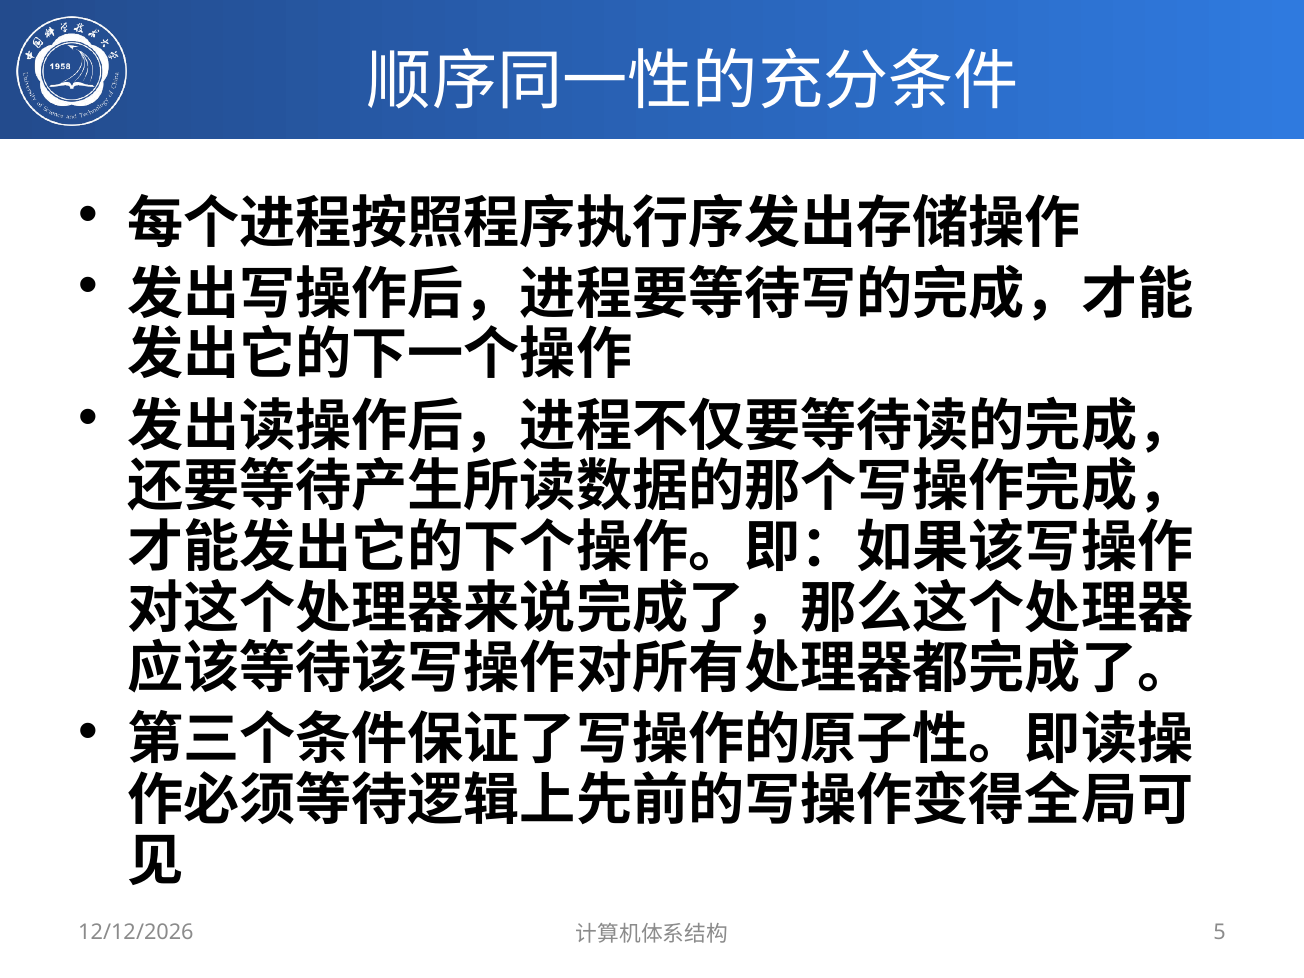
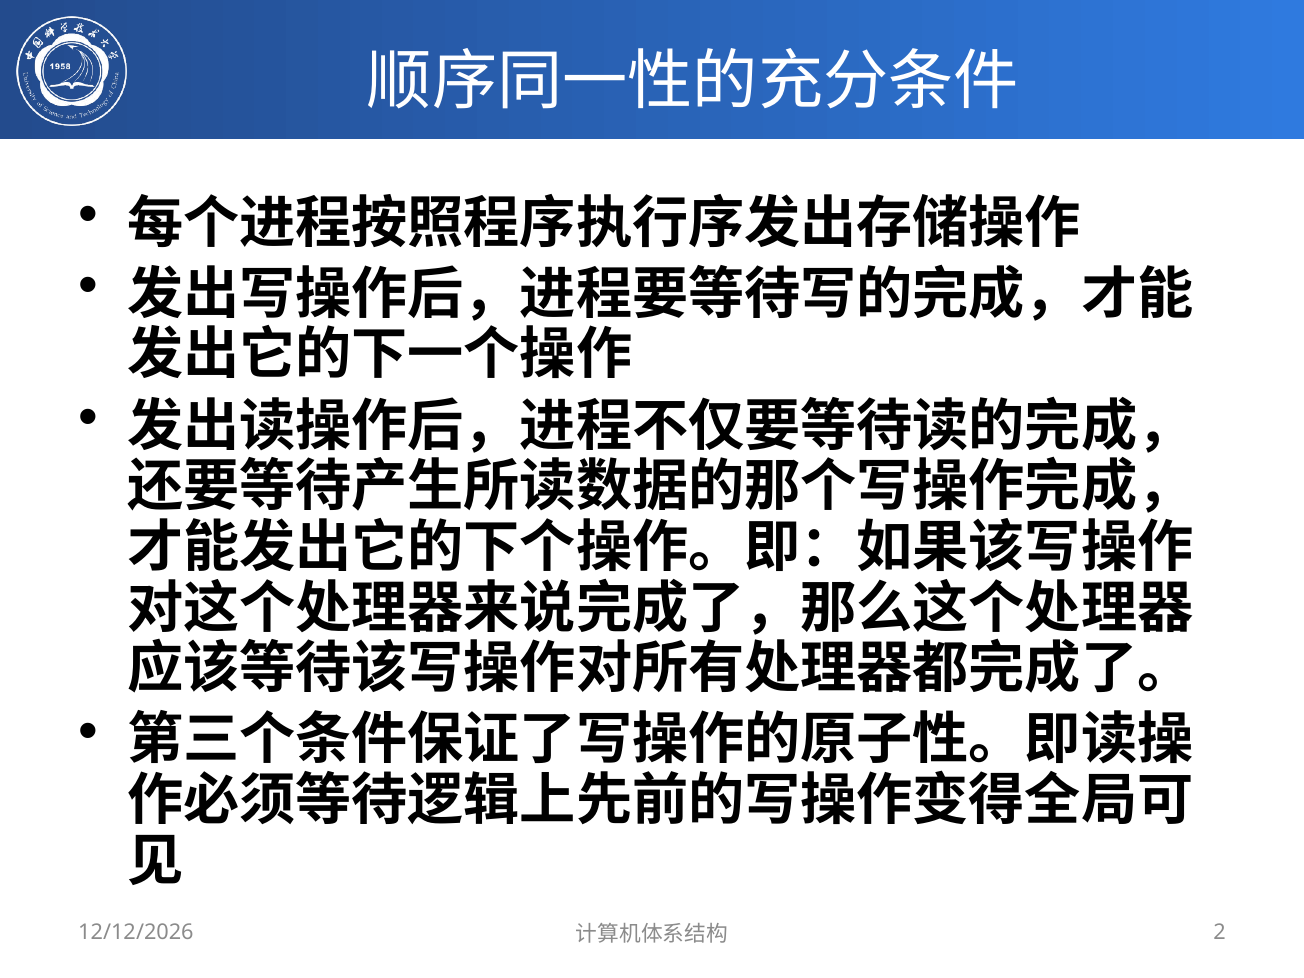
5: 5 -> 2 (1220, 932)
